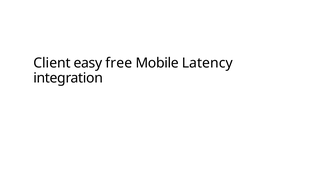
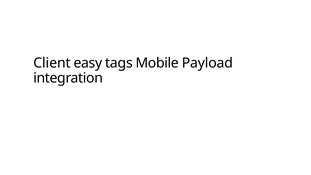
free: free -> tags (119, 63)
Latency: Latency -> Payload (207, 63)
